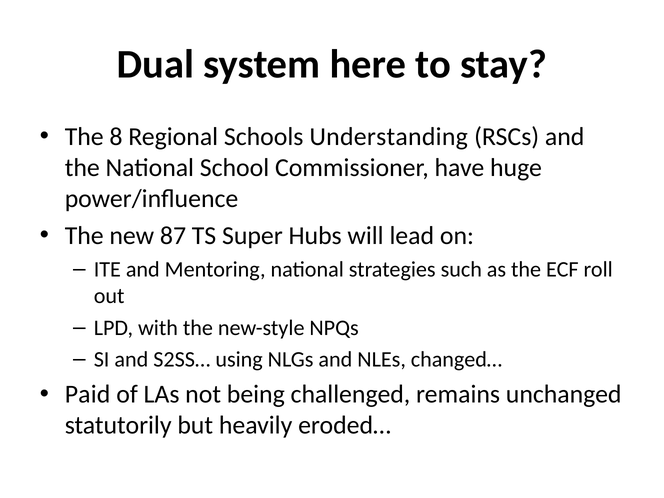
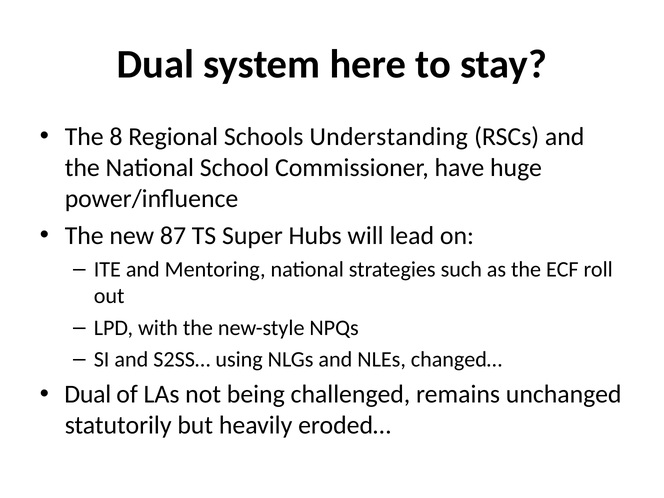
Paid: Paid -> Dual (88, 394)
